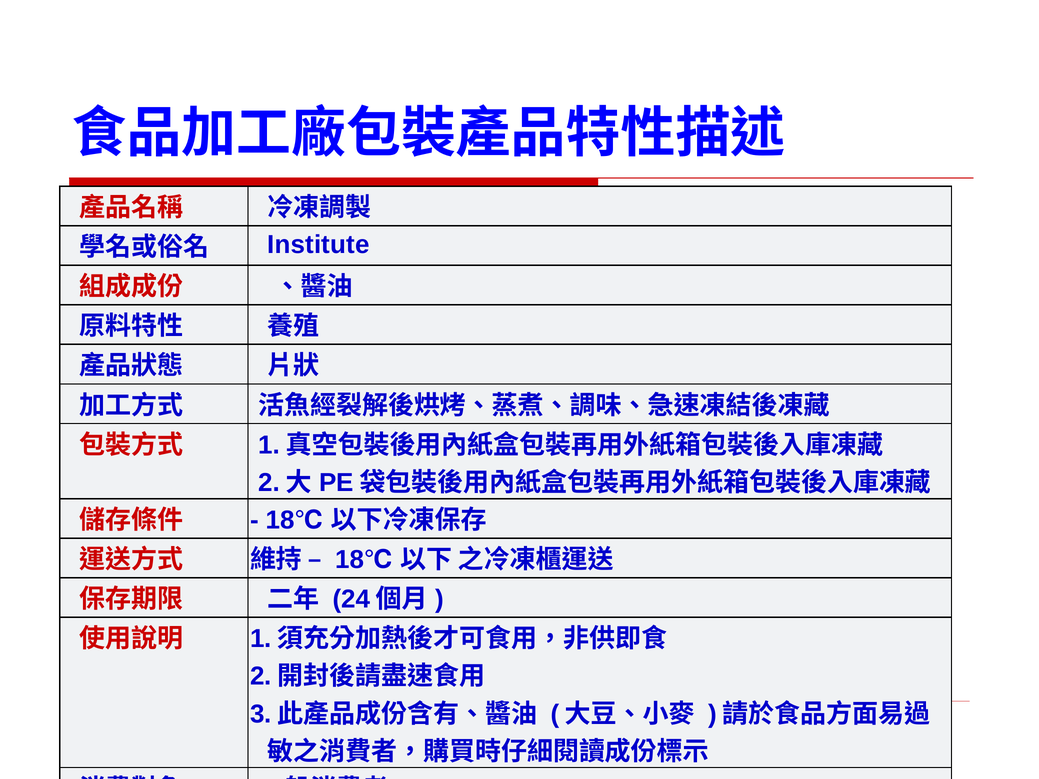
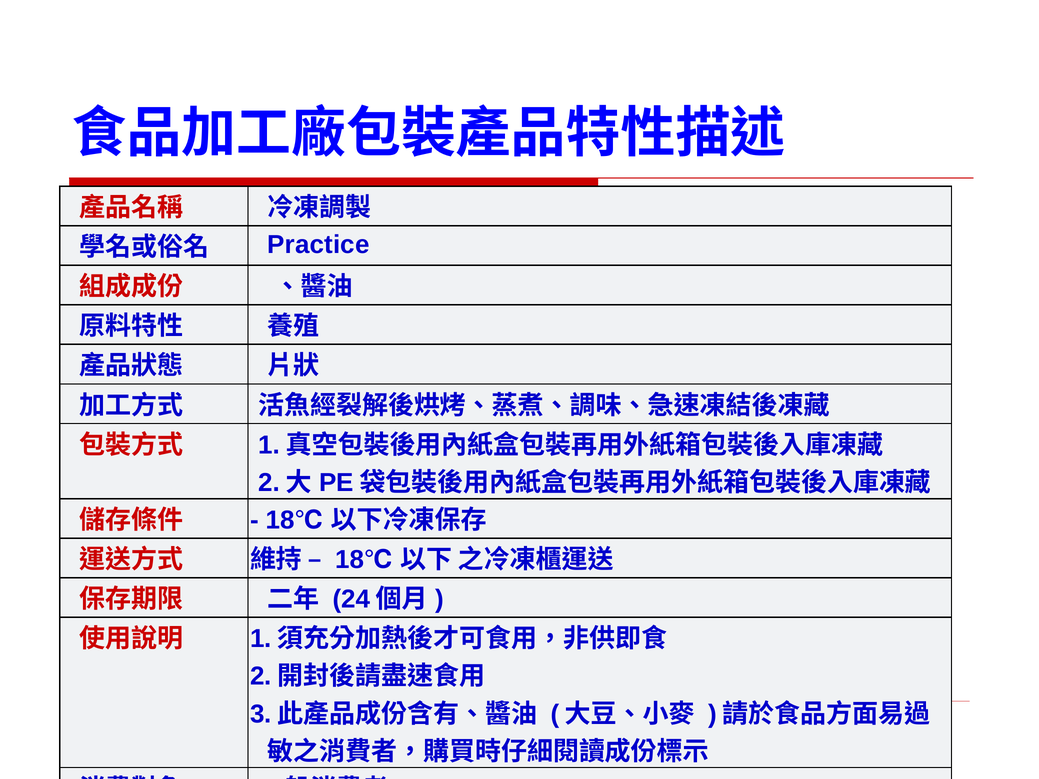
Institute: Institute -> Practice (318, 245)
